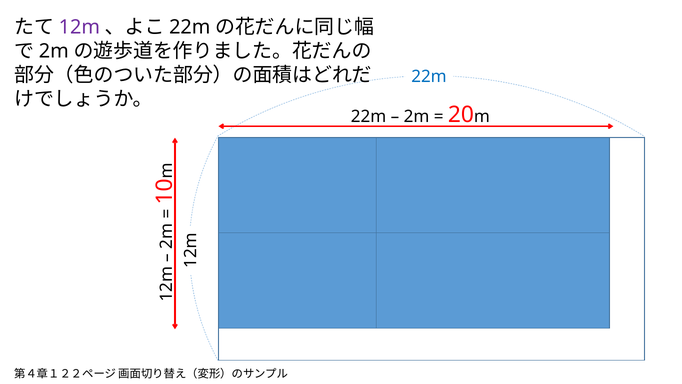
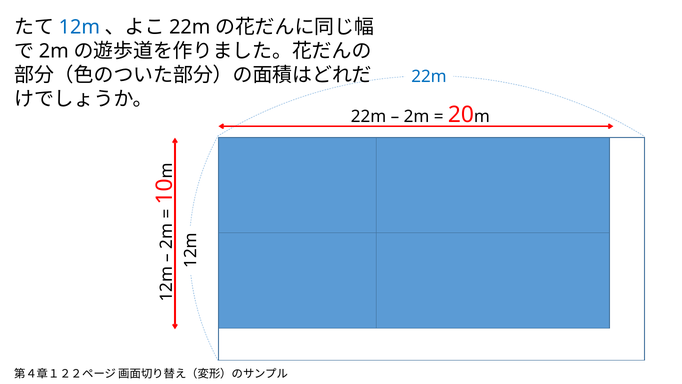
12m colour: purple -> blue (79, 27)
